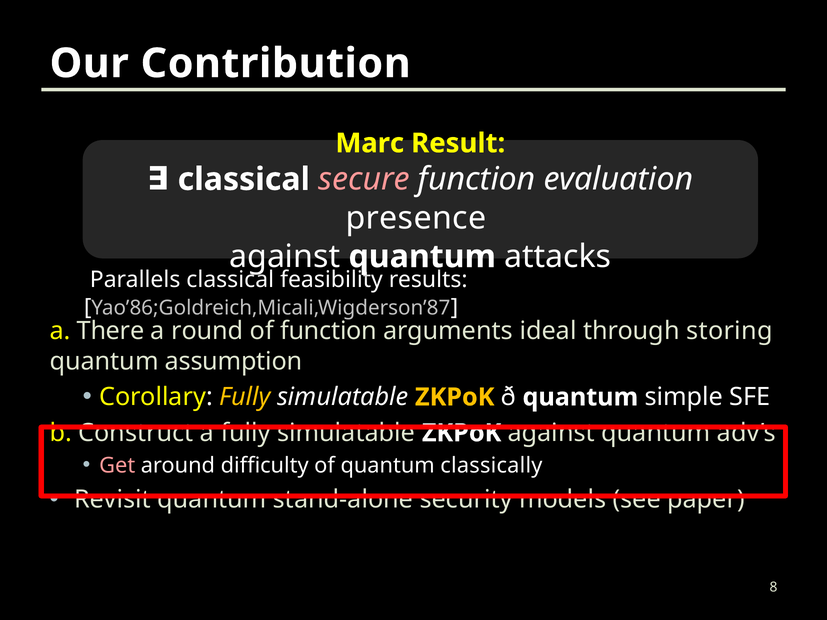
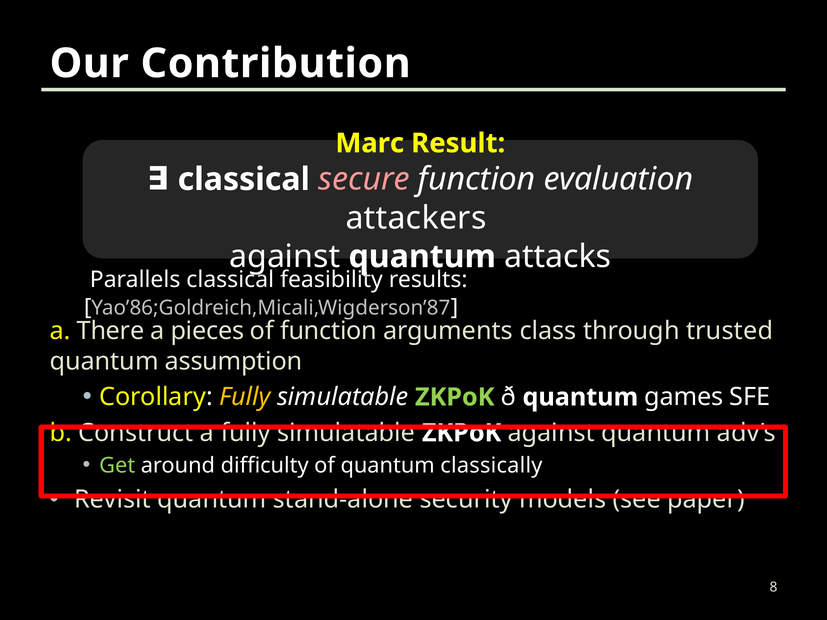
presence: presence -> attackers (416, 218)
round: round -> pieces (207, 331)
ideal: ideal -> class (548, 331)
storing: storing -> trusted (730, 331)
ZKPoK colour: yellow -> light green (455, 397)
simple: simple -> games (684, 397)
Get colour: pink -> light green (117, 466)
